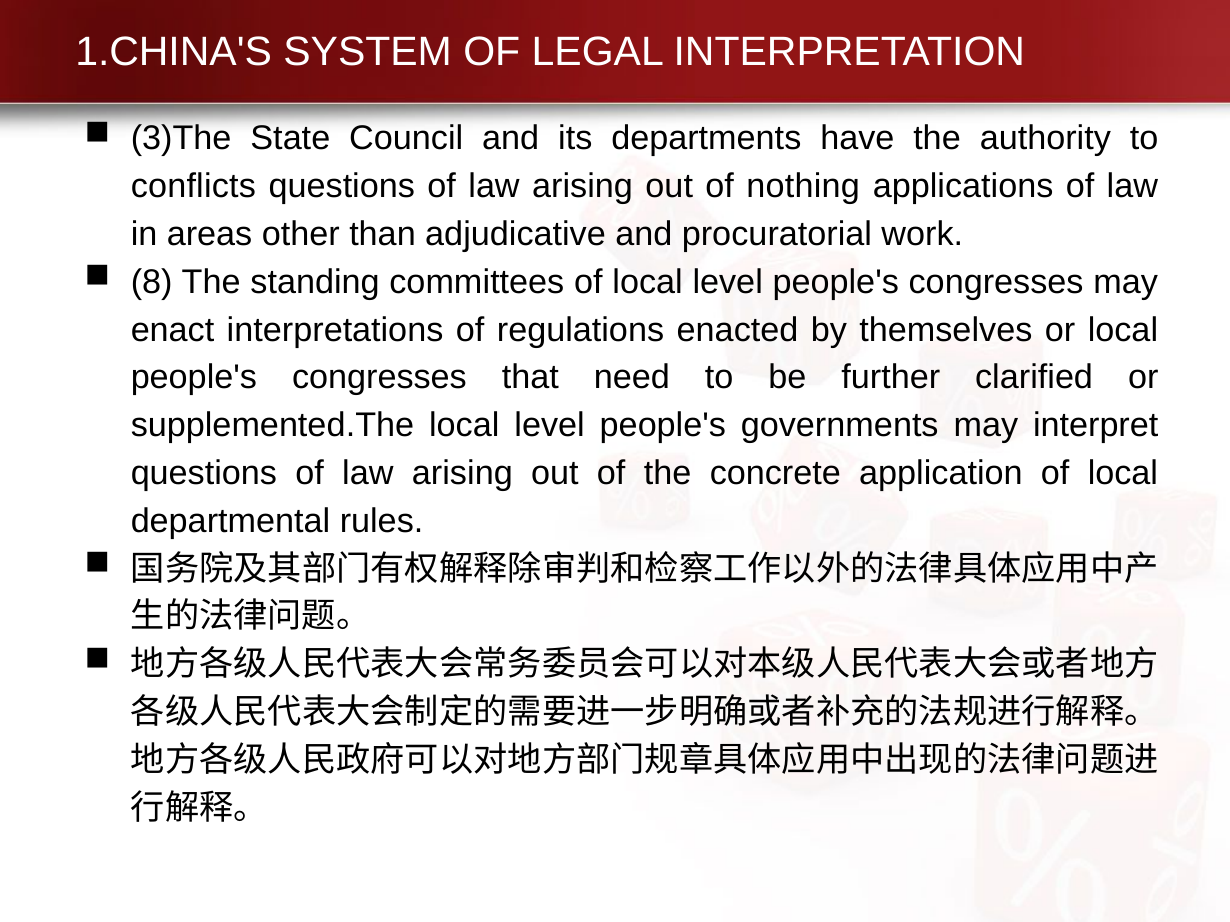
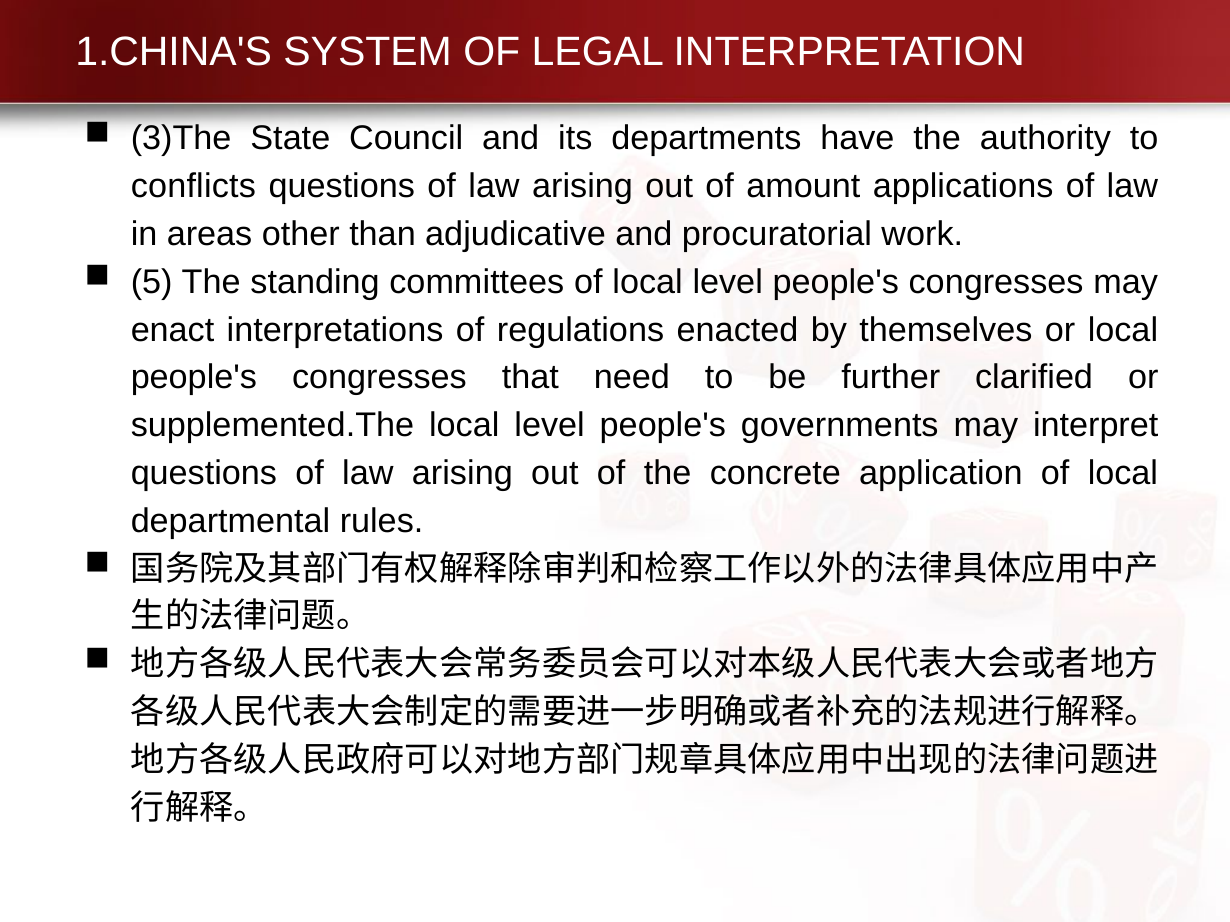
nothing: nothing -> amount (803, 186)
8: 8 -> 5 (152, 282)
